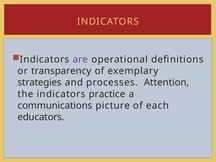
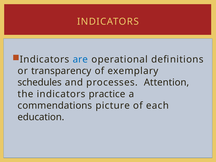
are colour: purple -> blue (80, 59)
strategies: strategies -> schedules (40, 82)
communications: communications -> commendations (55, 106)
educators: educators -> education (41, 117)
